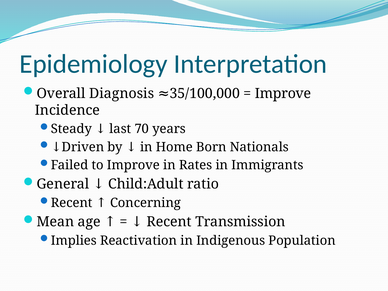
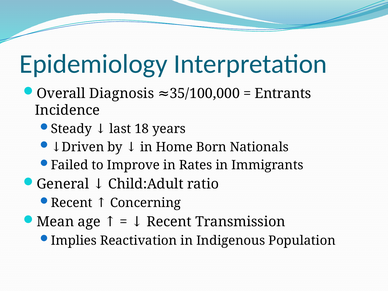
Improve: Improve -> Entrants (283, 93)
70: 70 -> 18 (142, 129)
